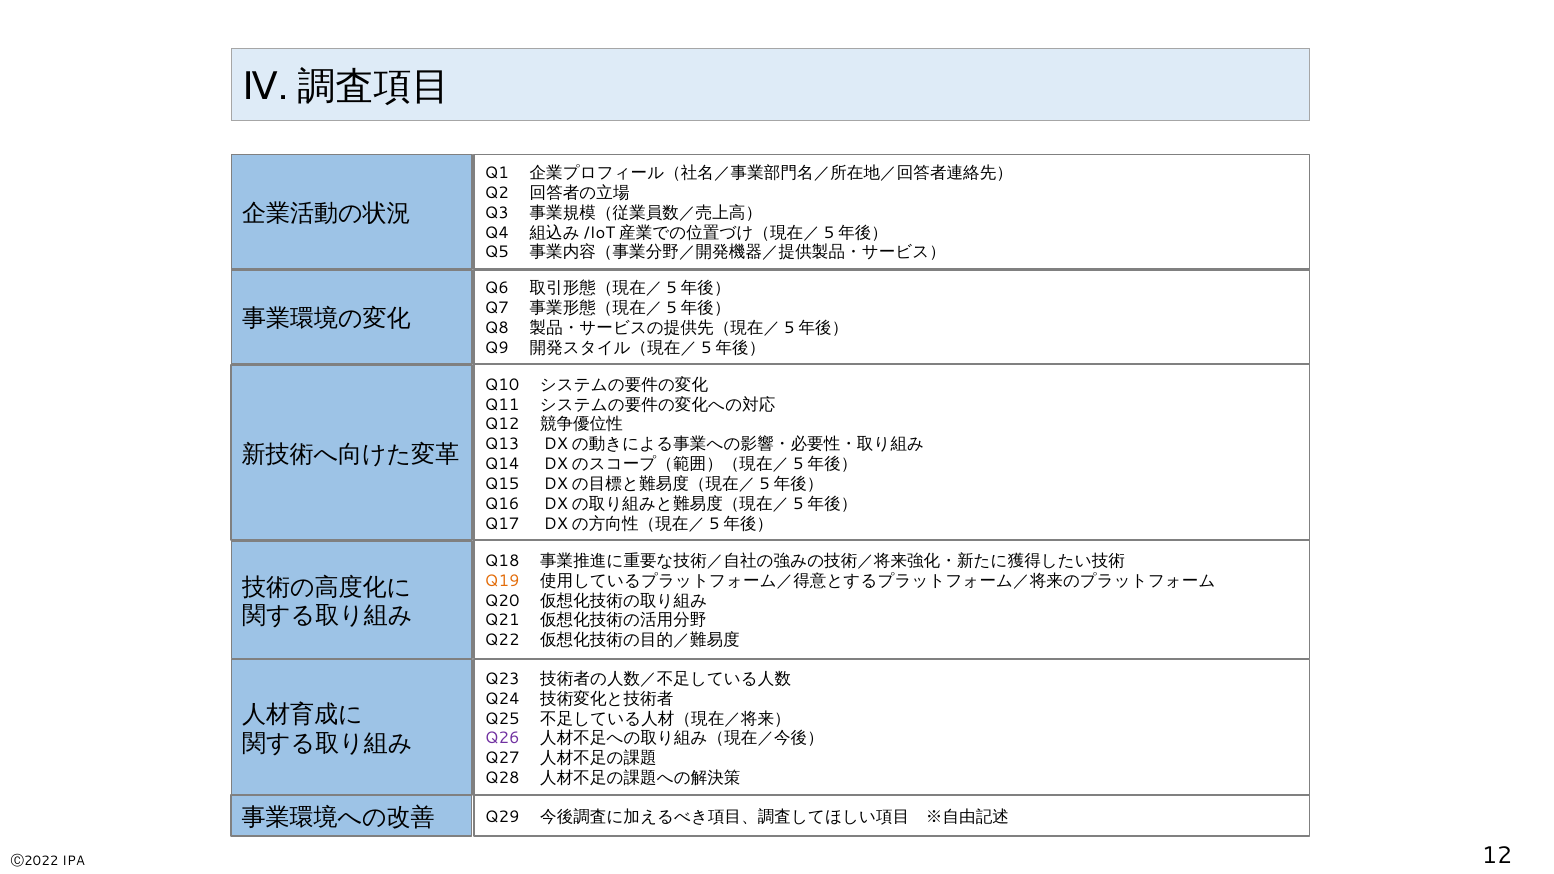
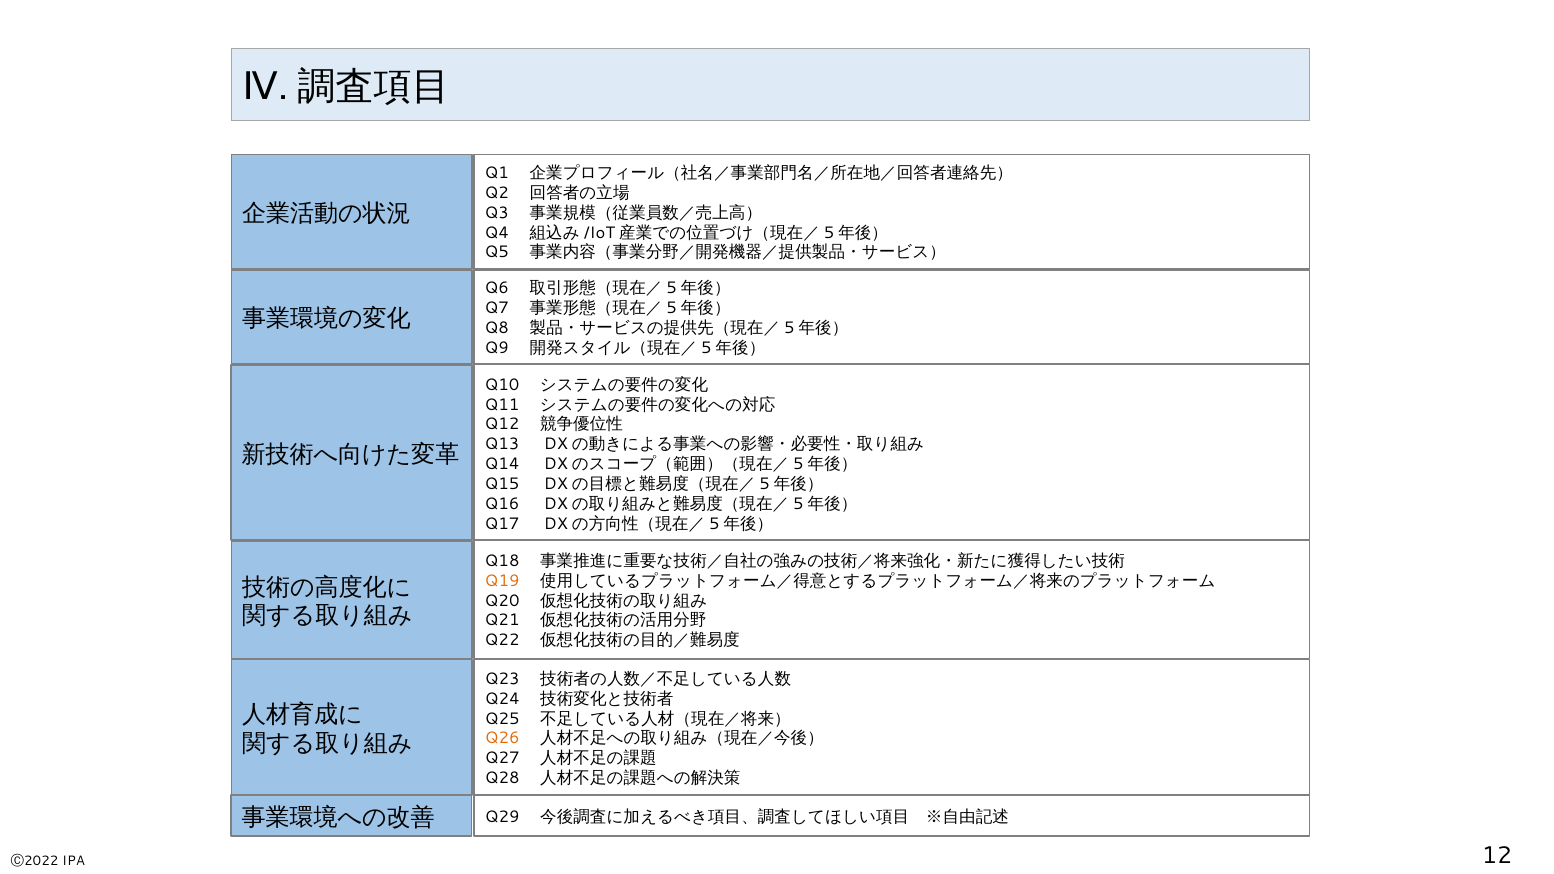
Q26 colour: purple -> orange (502, 739)
